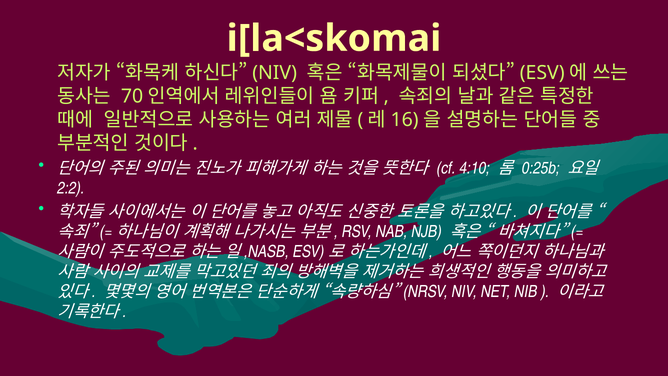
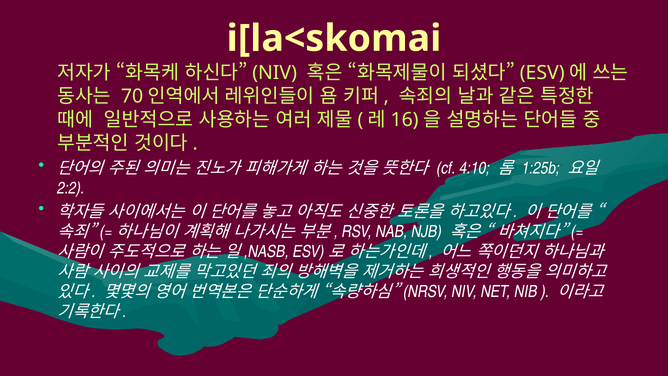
0:25b: 0:25b -> 1:25b (541, 168)
